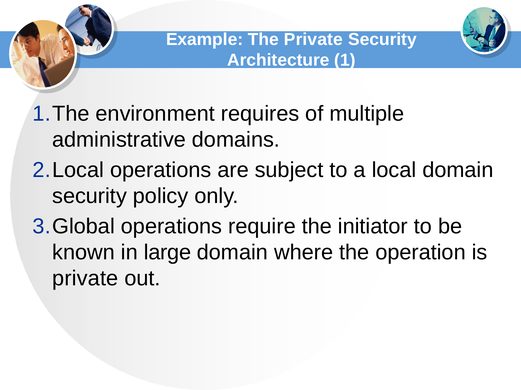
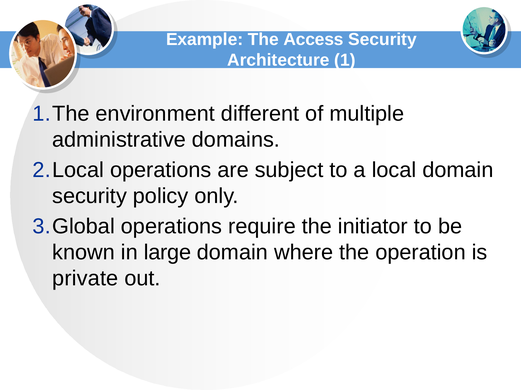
The Private: Private -> Access (314, 39)
requires: requires -> different (260, 114)
